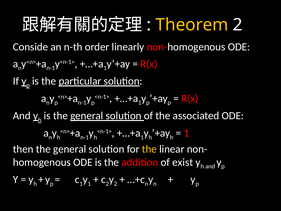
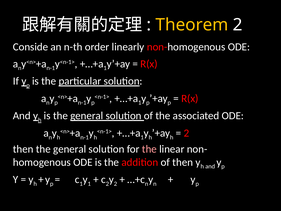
1: 1 -> 2 (186, 133)
the colour: yellow -> pink (149, 149)
of exist: exist -> then (183, 162)
